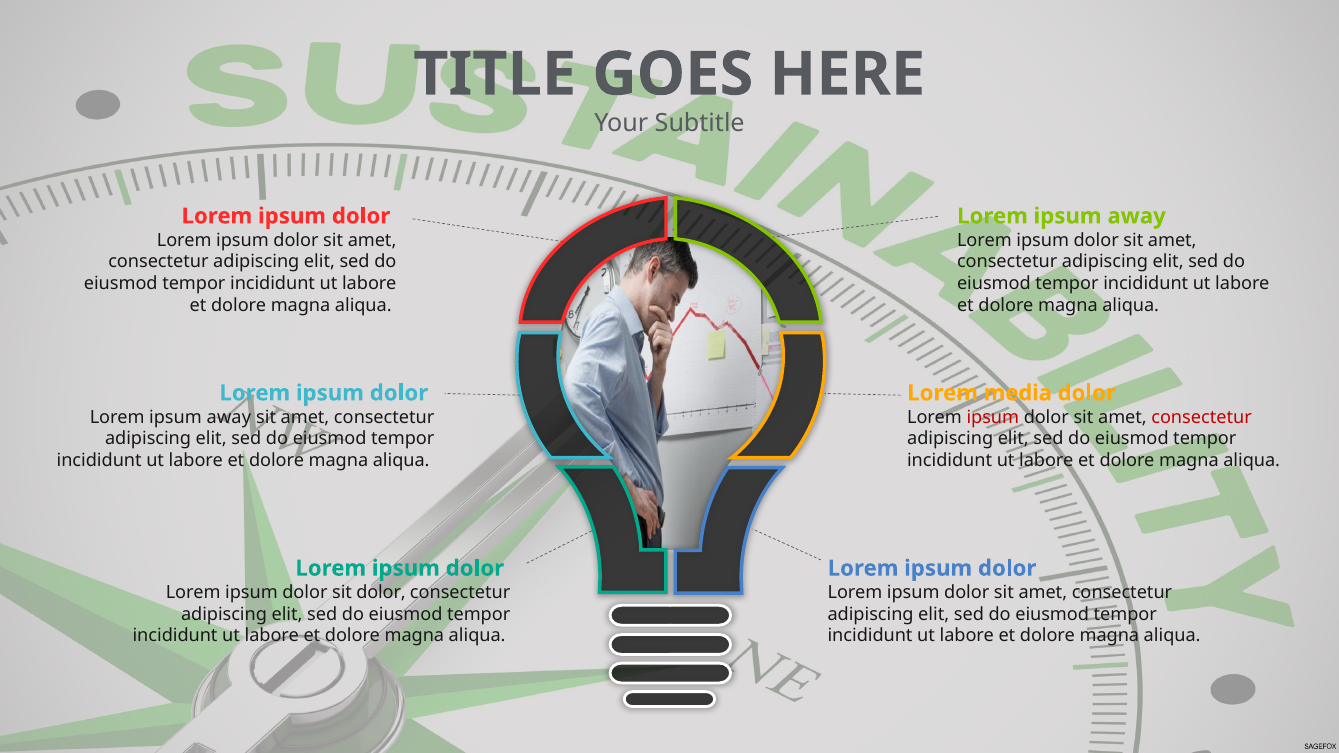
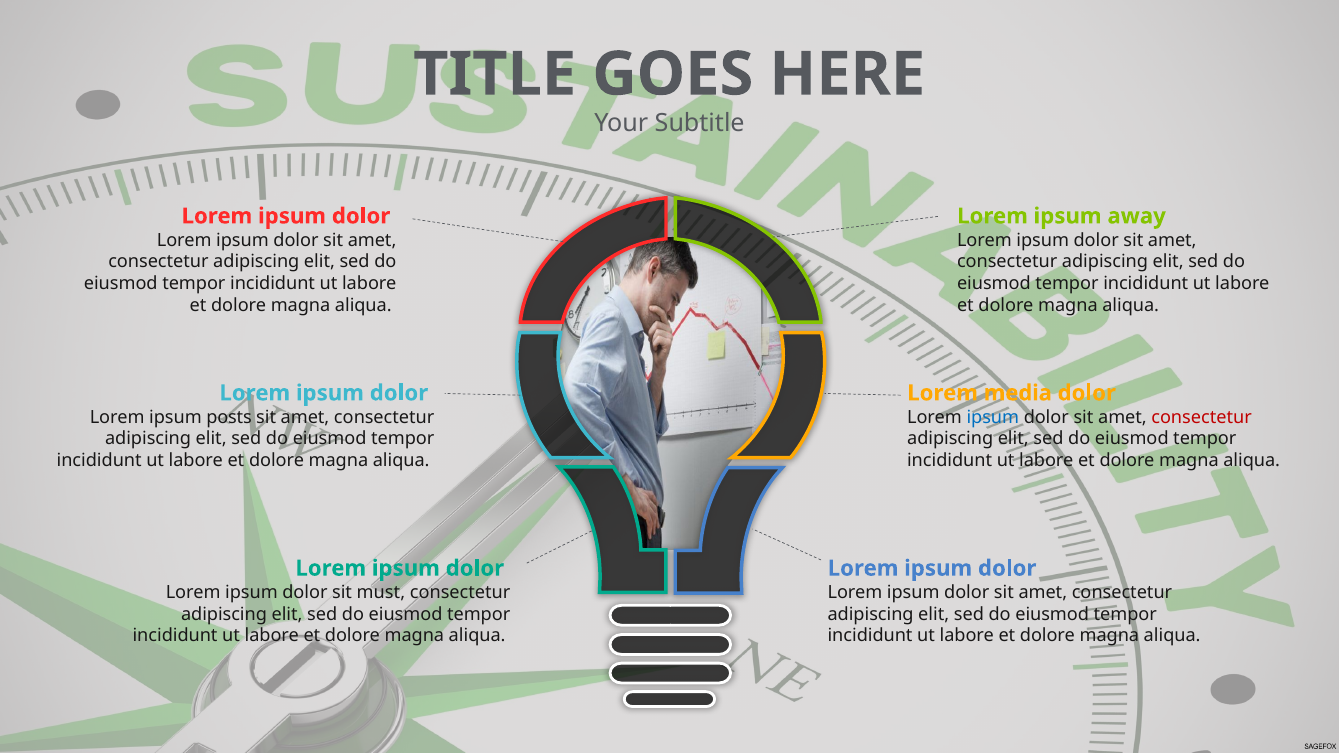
away: away -> posts (229, 417)
ipsum colour: red -> blue (993, 417)
sit dolor: dolor -> must (381, 592)
